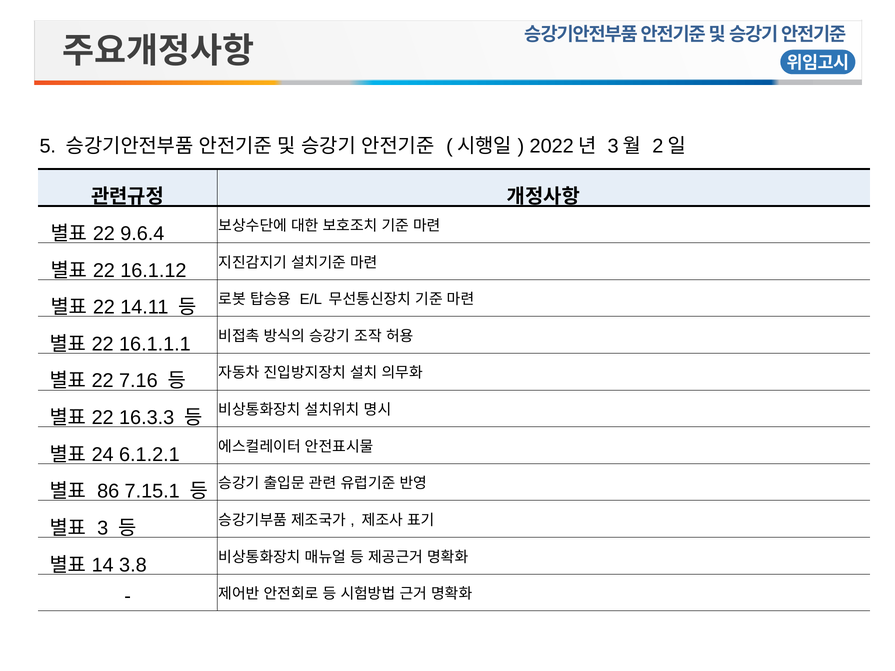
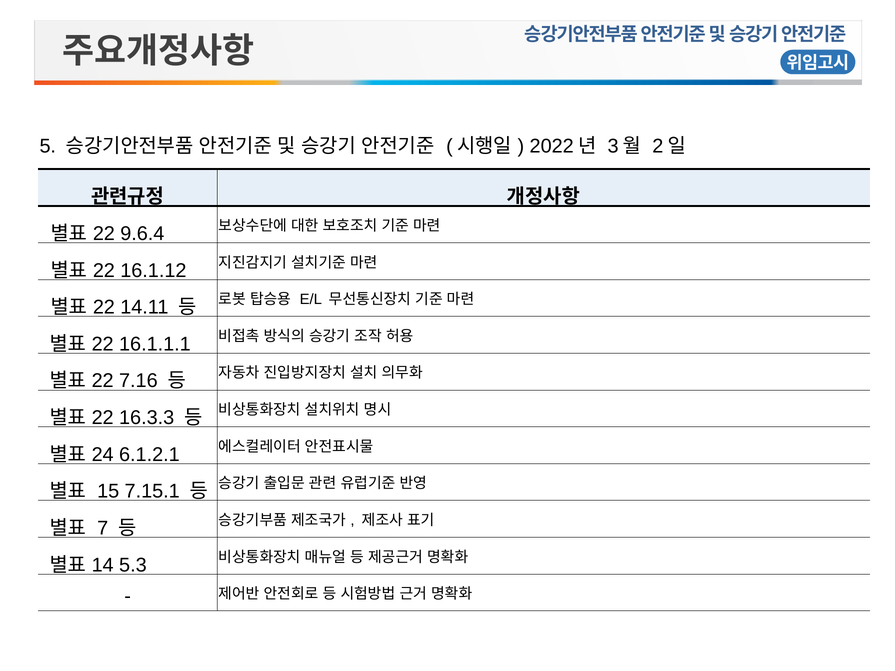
86: 86 -> 15 (108, 492)
3: 3 -> 7 (103, 528)
3.8: 3.8 -> 5.3 (133, 565)
